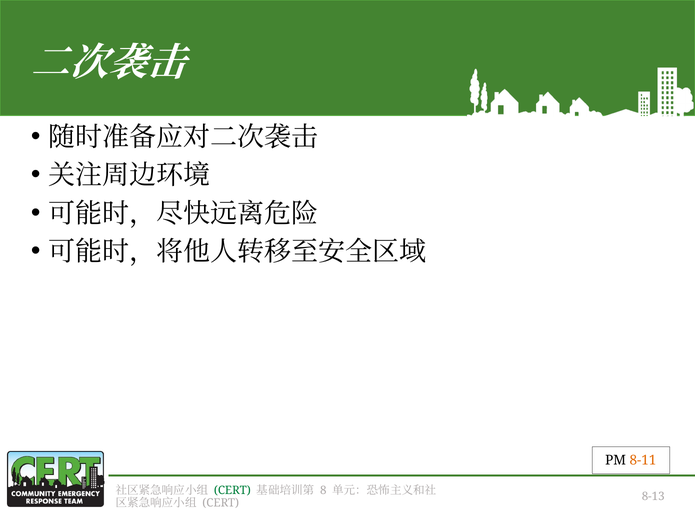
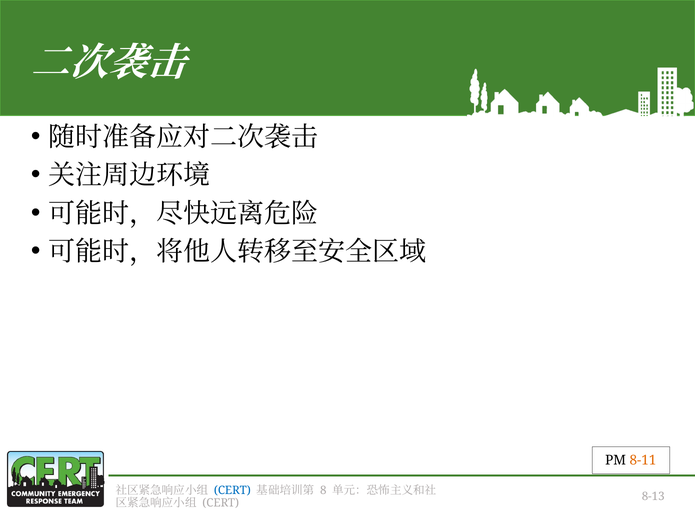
CERT colour: green -> blue (232, 491)
